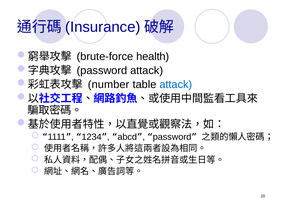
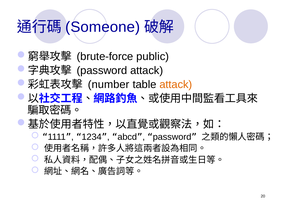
Insurance: Insurance -> Someone (103, 27)
health: health -> public (153, 57)
attack colour: blue -> orange (176, 85)
